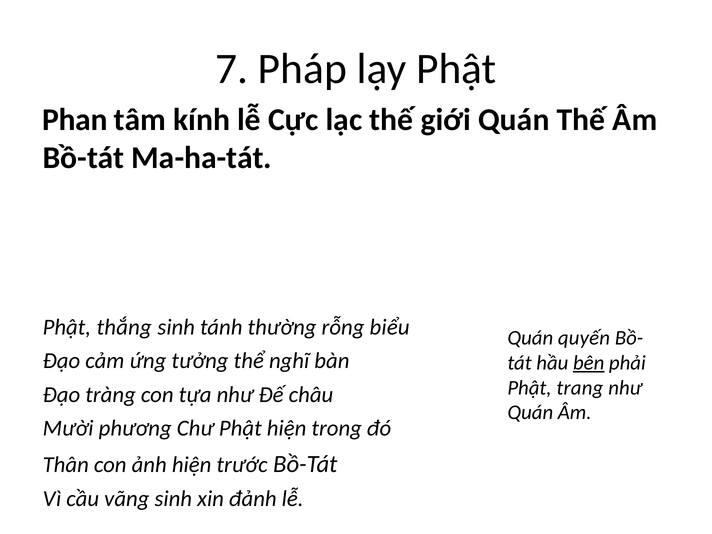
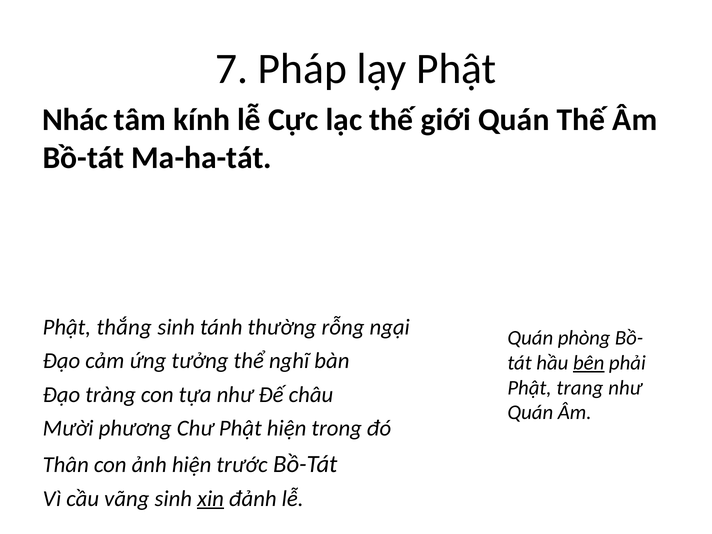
Phan: Phan -> Nhác (75, 120)
biểu: biểu -> ngại (390, 327)
quyến: quyến -> phòng (584, 338)
xin underline: none -> present (211, 499)
